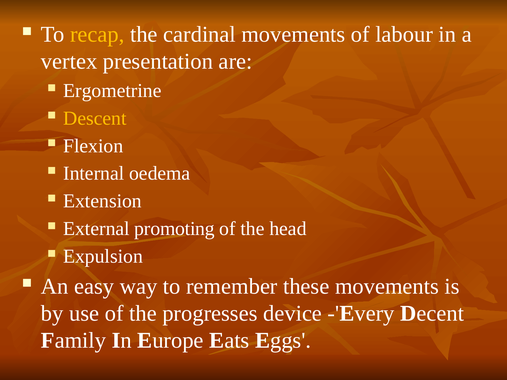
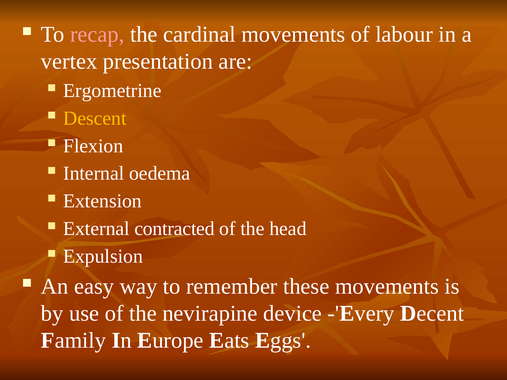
recap colour: yellow -> pink (97, 35)
promoting: promoting -> contracted (175, 229)
progresses: progresses -> nevirapine (210, 314)
